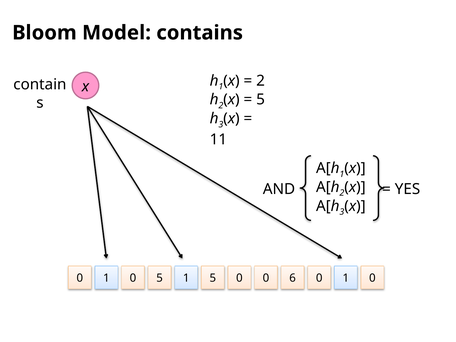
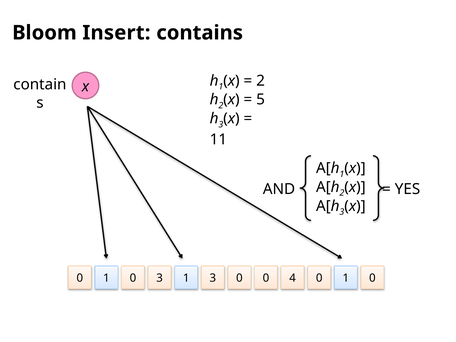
Model: Model -> Insert (116, 33)
0 5: 5 -> 3 (160, 278)
1 5: 5 -> 3 (213, 278)
6: 6 -> 4 (293, 278)
